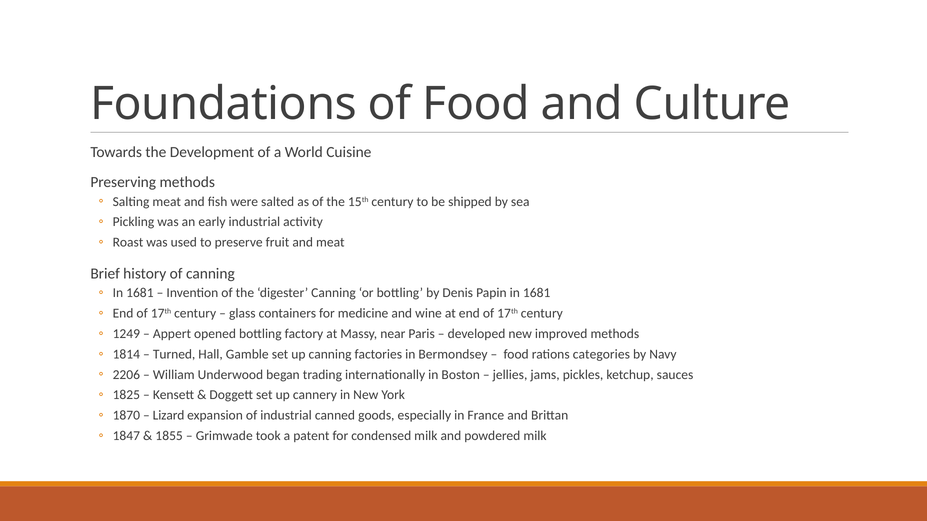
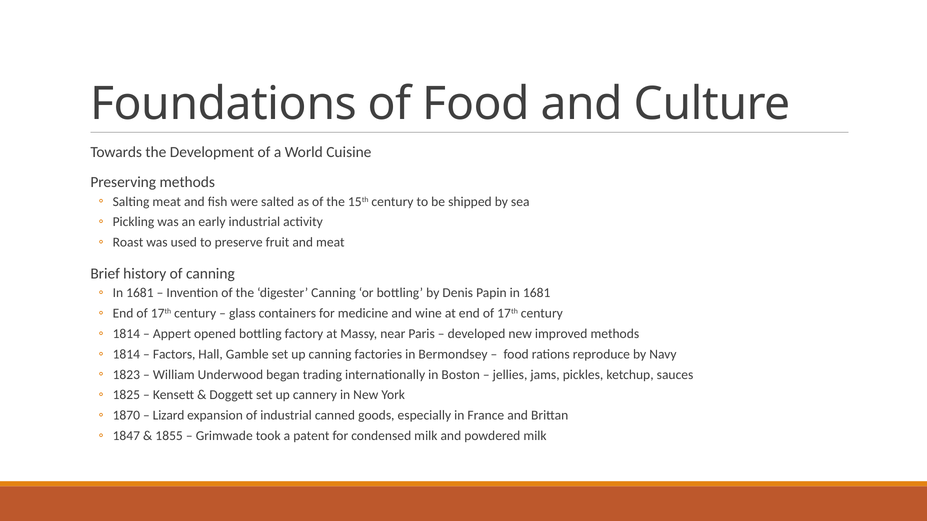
1249: 1249 -> 1814 (126, 334)
Turned: Turned -> Factors (174, 354)
categories: categories -> reproduce (601, 354)
2206: 2206 -> 1823 (126, 375)
